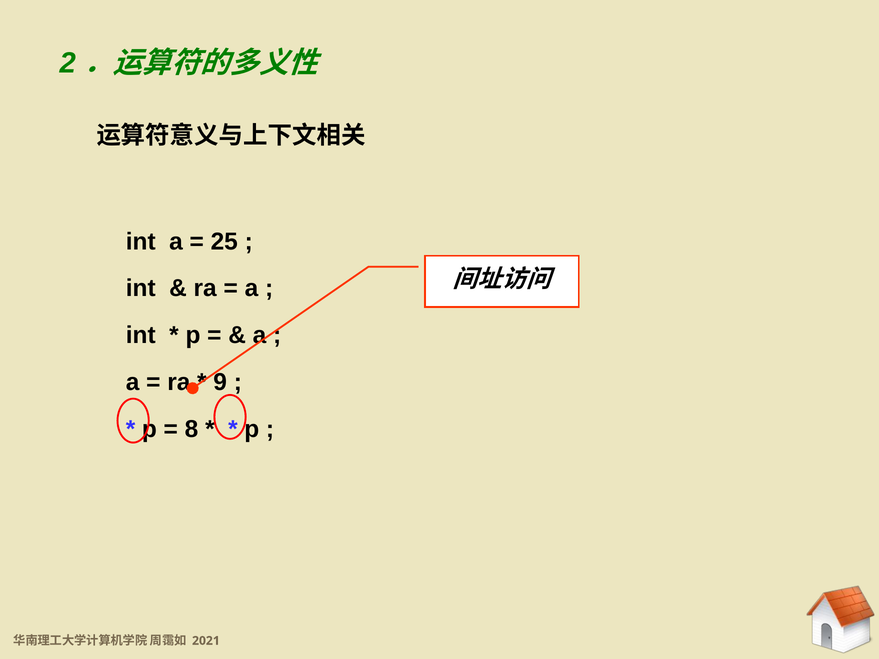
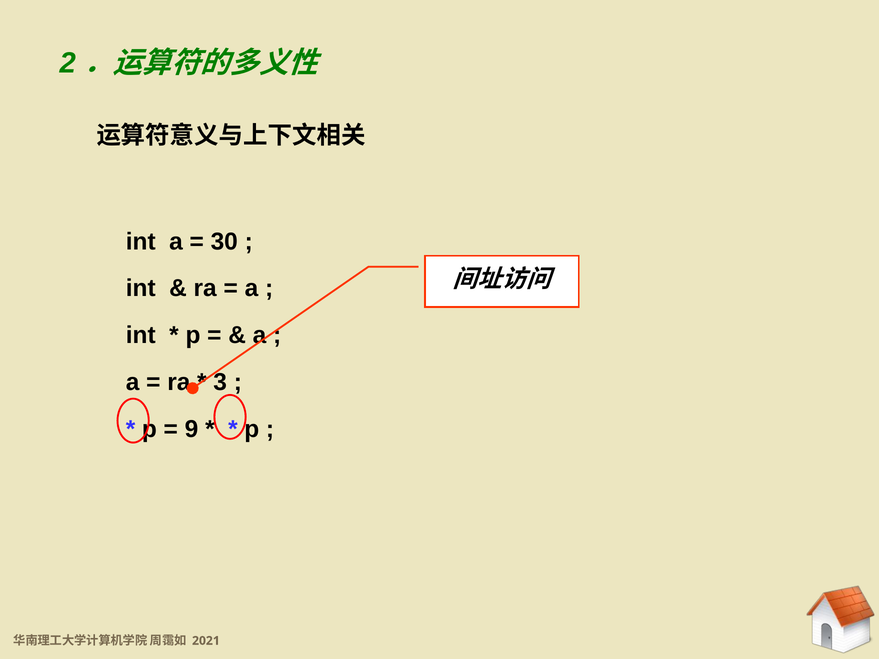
25: 25 -> 30 (224, 242)
9: 9 -> 3 (220, 382)
8: 8 -> 9 (191, 429)
